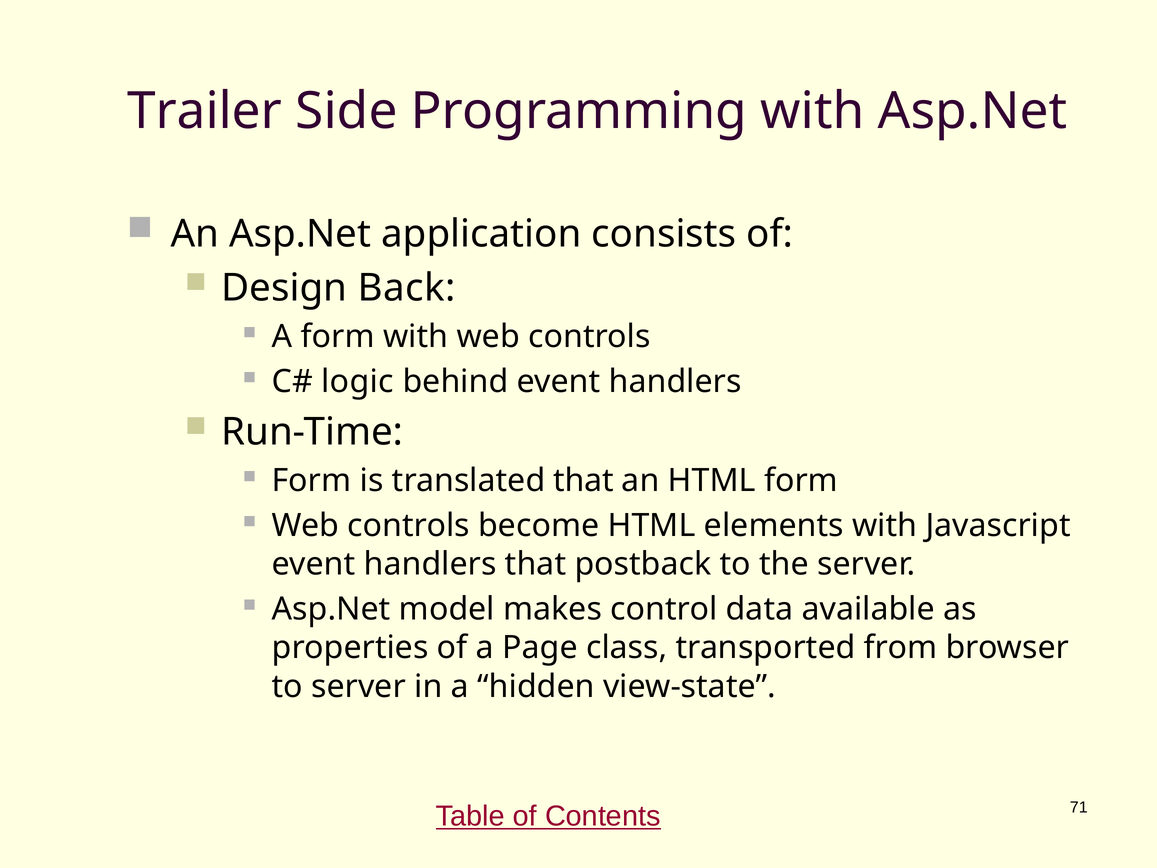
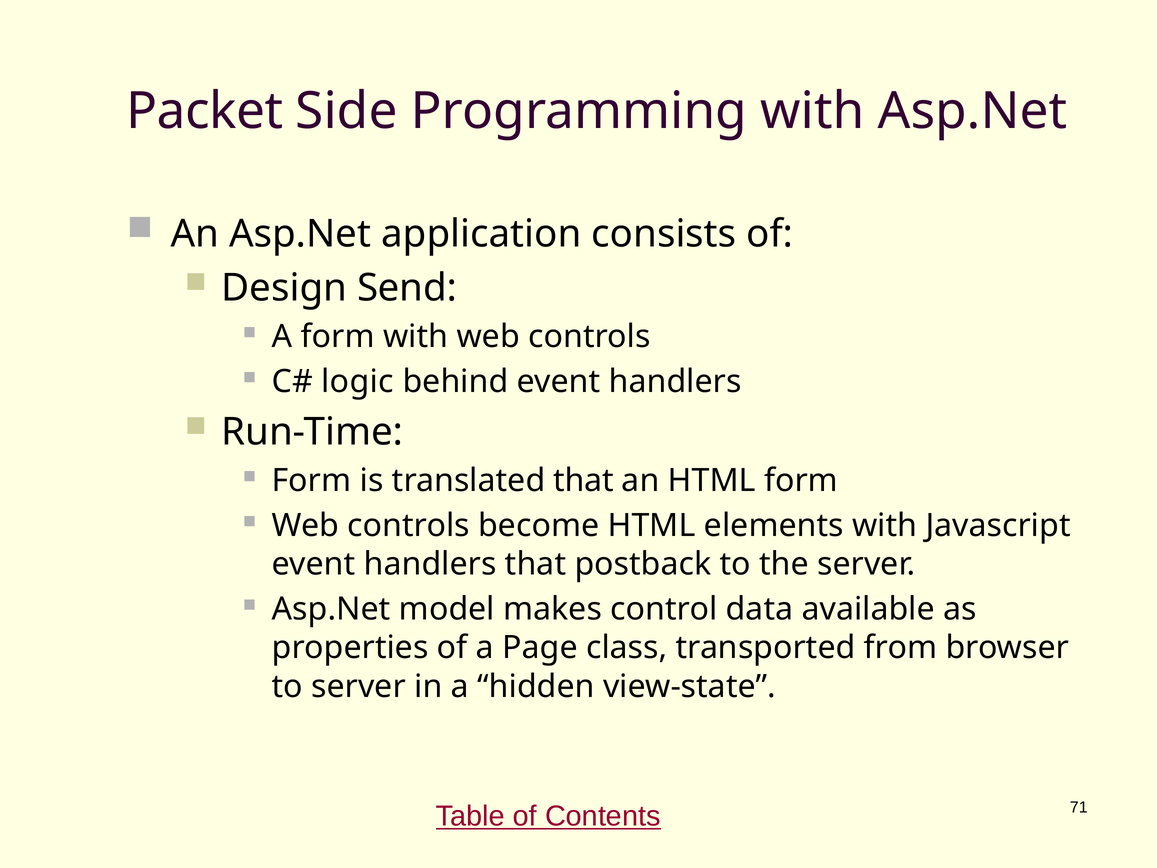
Trailer: Trailer -> Packet (205, 111)
Back: Back -> Send (407, 288)
